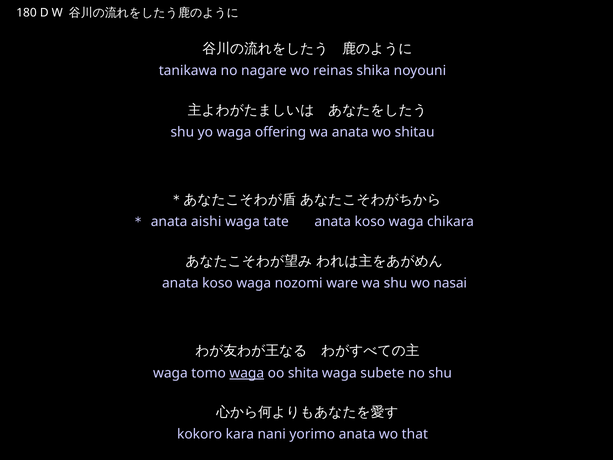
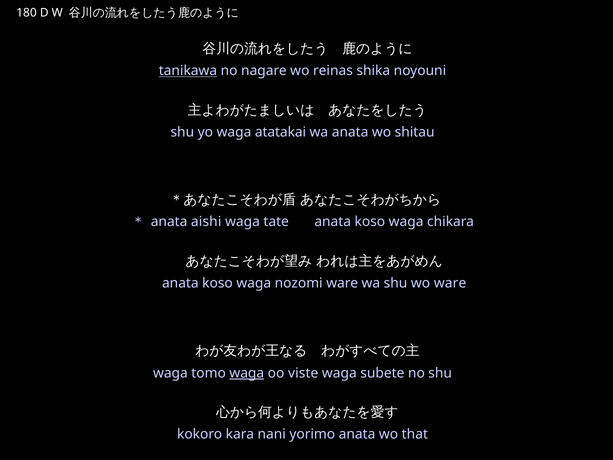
tanikawa underline: none -> present (188, 71)
offering: offering -> atatakai (281, 132)
wo nasai: nasai -> ware (450, 283)
shita: shita -> viste (303, 373)
